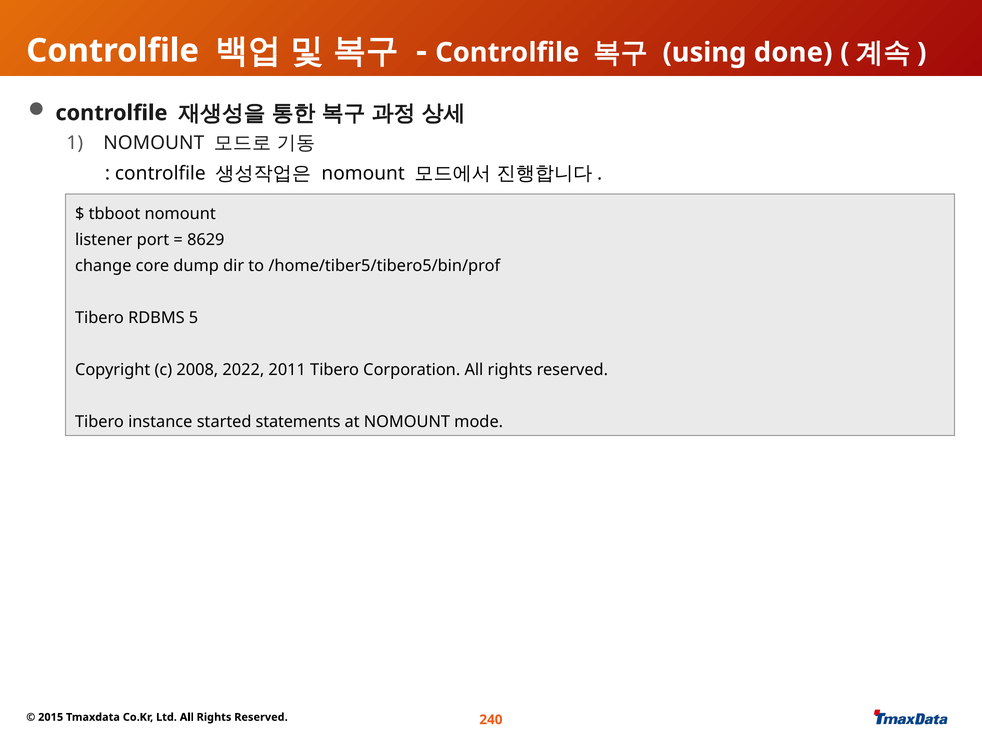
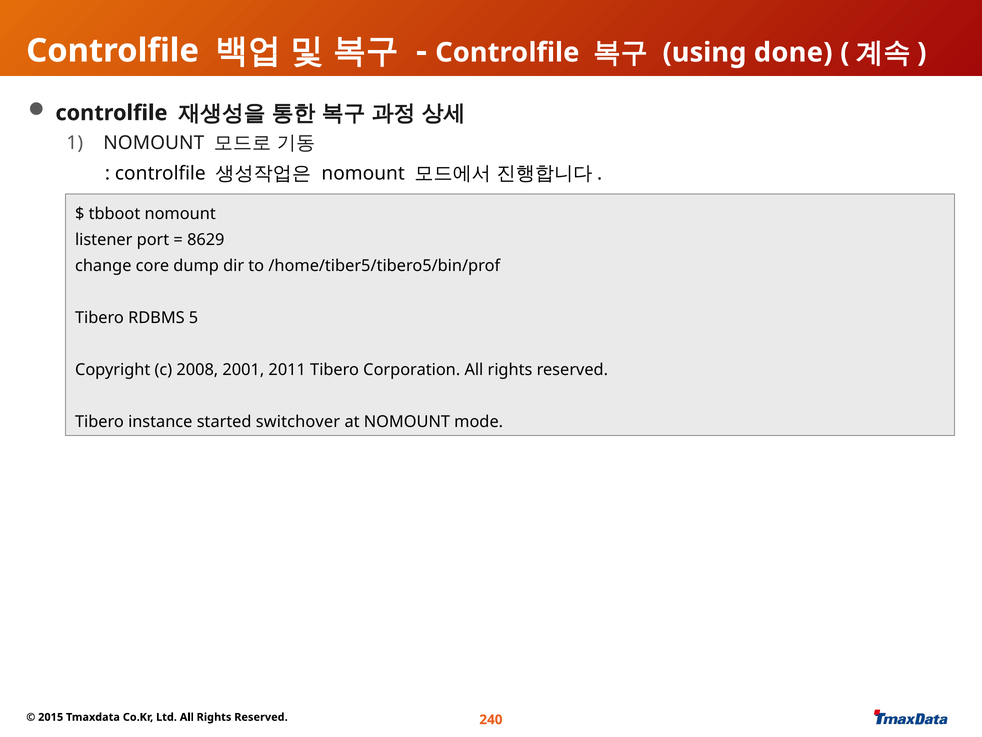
2022: 2022 -> 2001 (243, 370)
statements: statements -> switchover (298, 422)
